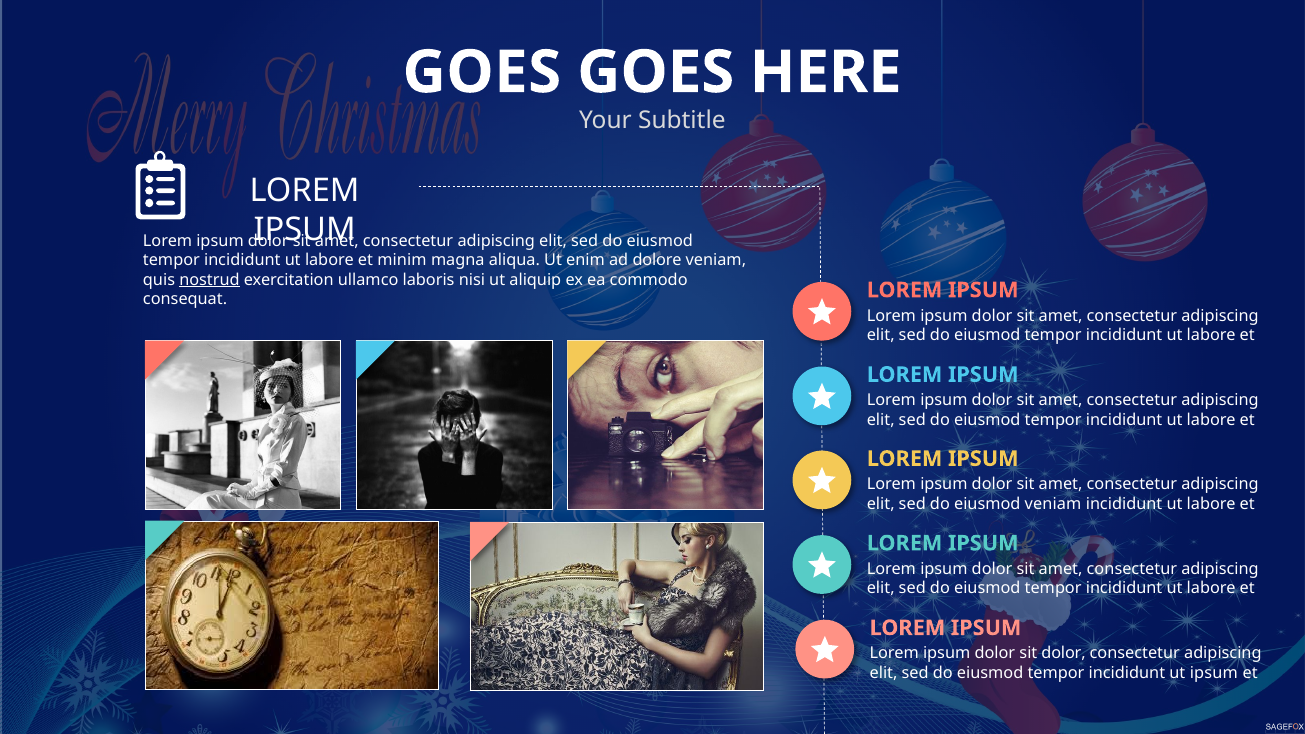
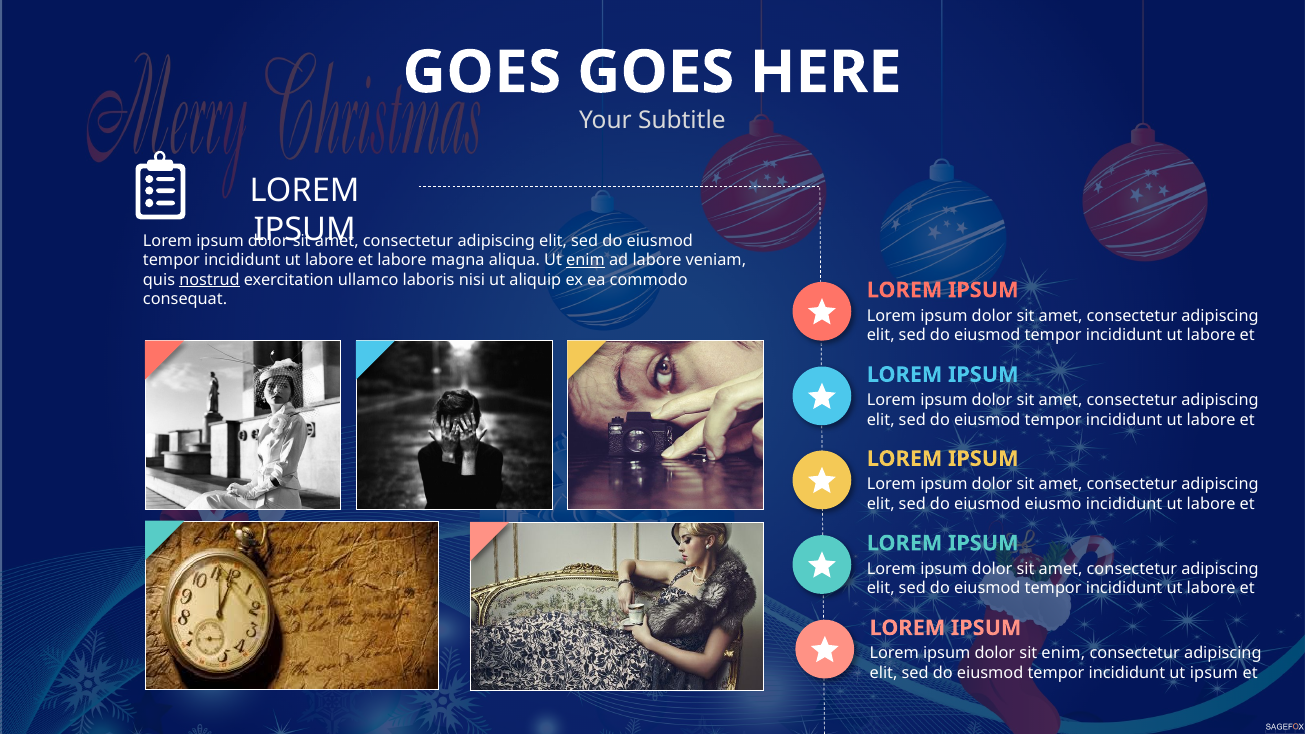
et minim: minim -> labore (402, 260)
enim underline: none -> present (586, 260)
ad dolore: dolore -> labore (657, 260)
eiusmod veniam: veniam -> eiusmo (1053, 504)
sit dolor: dolor -> enim (1063, 654)
